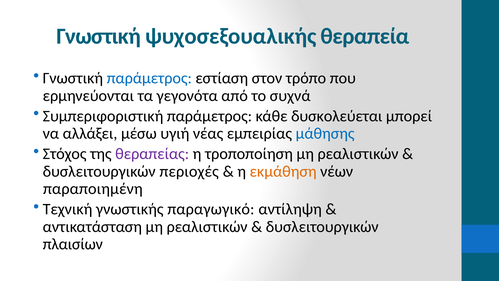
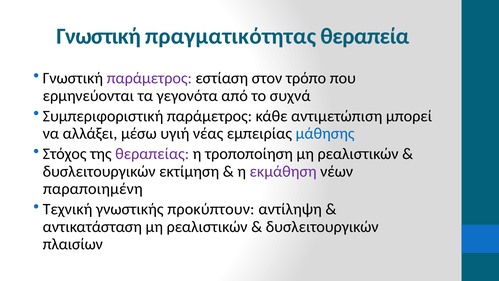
ψυχοσεξουαλικής: ψυχοσεξουαλικής -> πραγματικότητας (231, 36)
παράμετρος colour: blue -> purple (149, 78)
δυσκολεύεται: δυσκολεύεται -> αντιμετώπιση (337, 116)
περιοχές: περιοχές -> εκτίμηση (189, 171)
εκμάθηση colour: orange -> purple (283, 171)
παραγωγικό: παραγωγικό -> προκύπτουν (211, 209)
